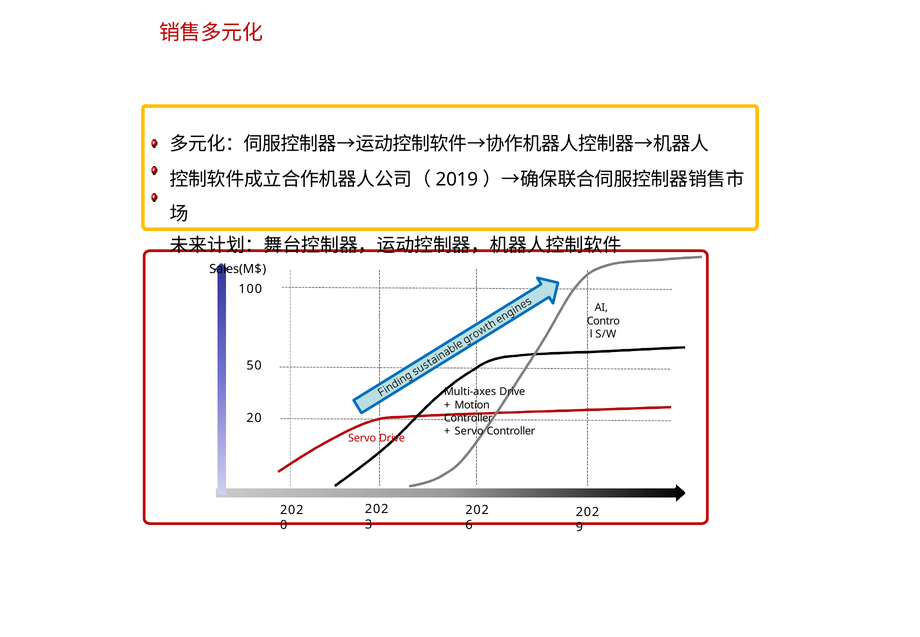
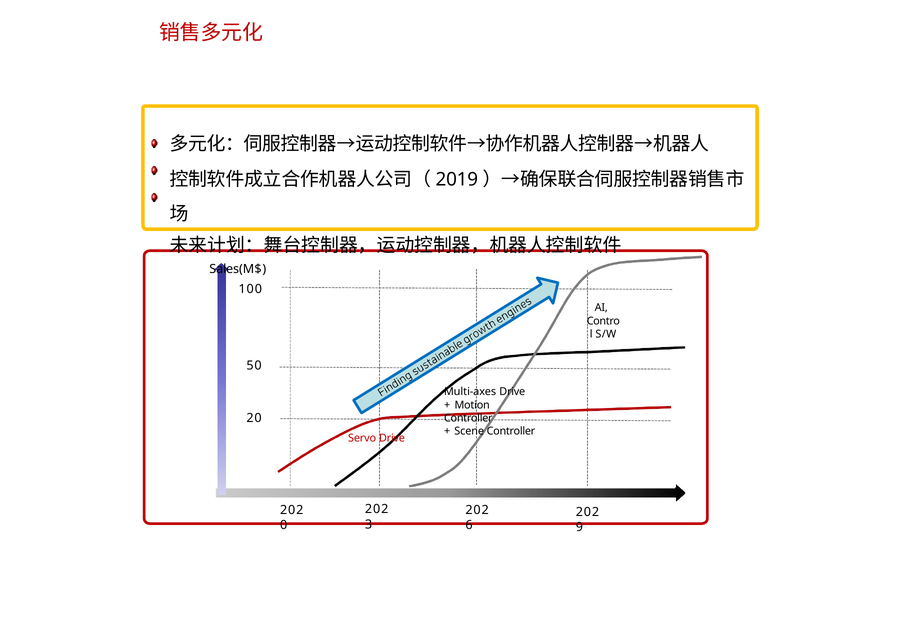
Servo: Servo -> Scene (469, 431)
